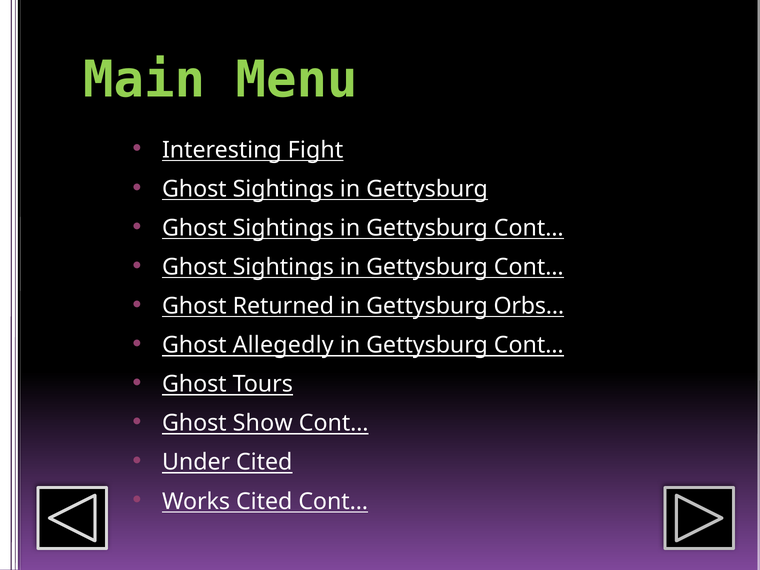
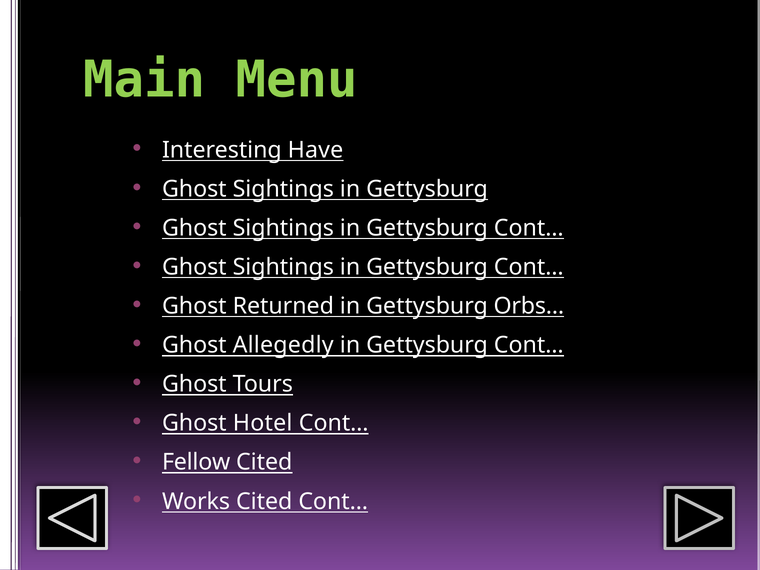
Fight: Fight -> Have (316, 150)
Show: Show -> Hotel (263, 423)
Under: Under -> Fellow (196, 462)
